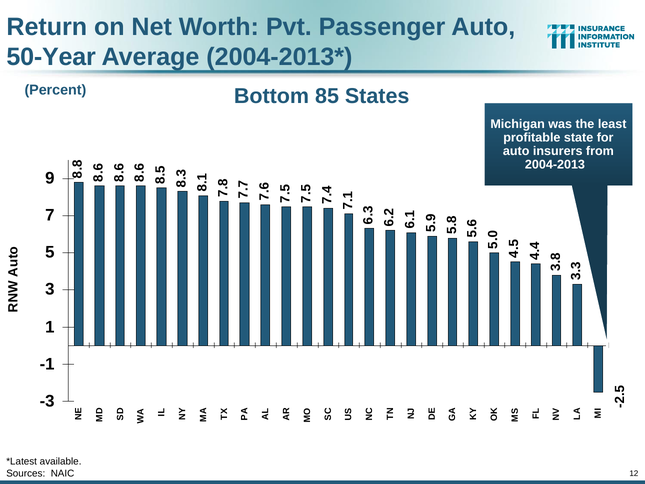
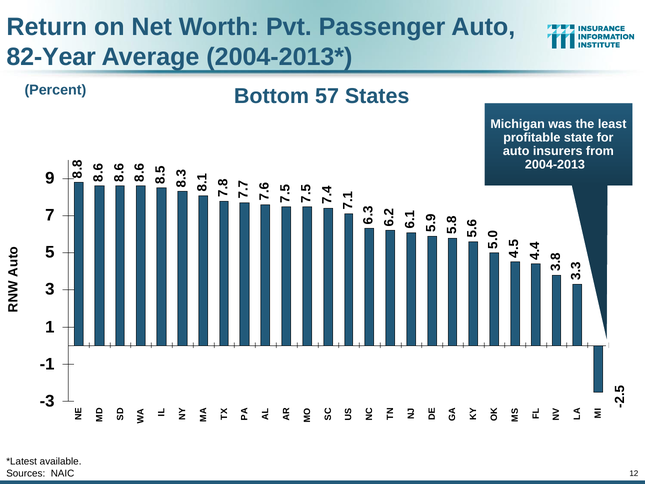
50-Year: 50-Year -> 82-Year (51, 57)
85: 85 -> 57 (327, 96)
